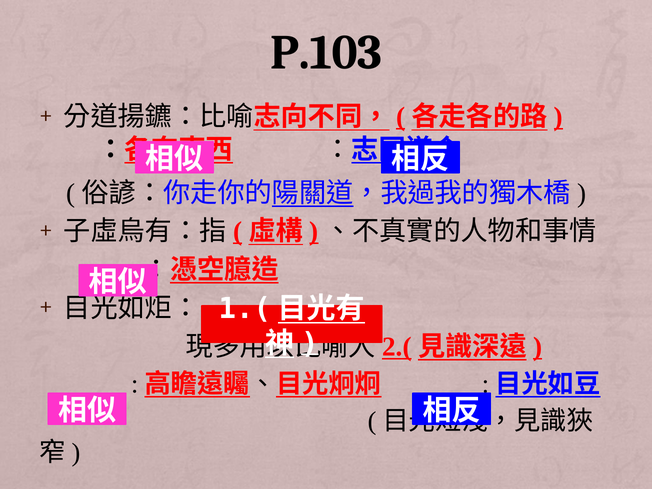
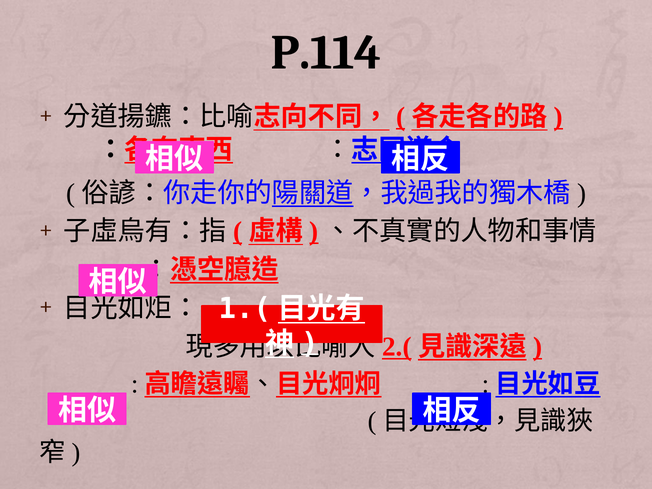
P.103: P.103 -> P.114 (326, 52)
